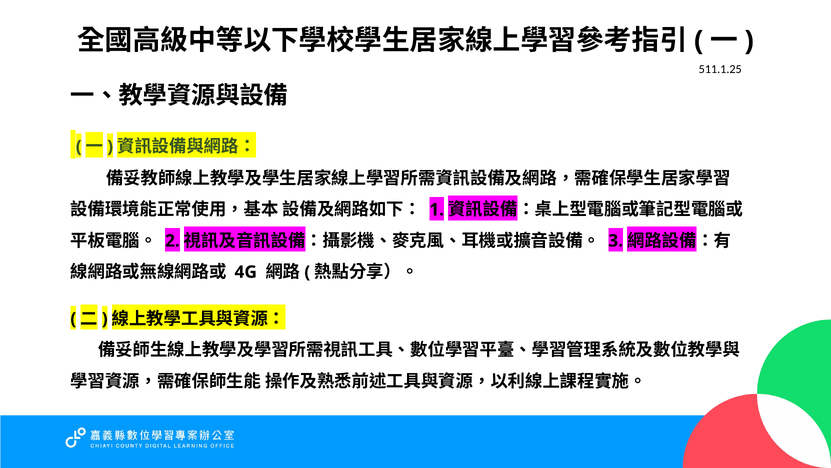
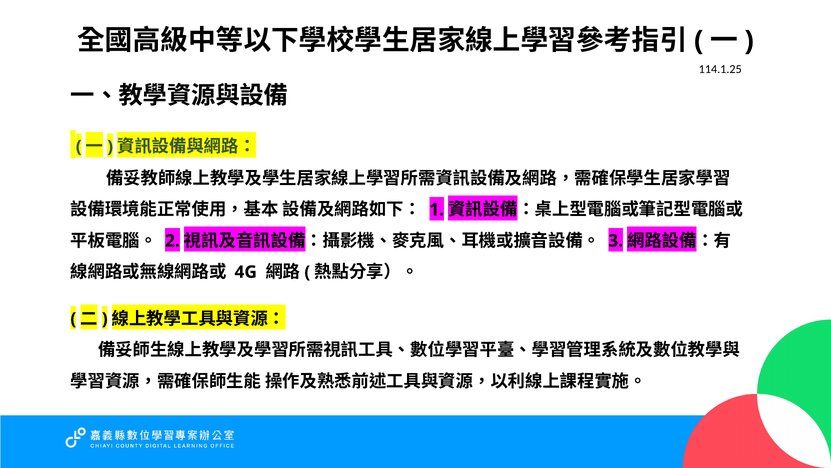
511.1.25: 511.1.25 -> 114.1.25 (720, 69)
